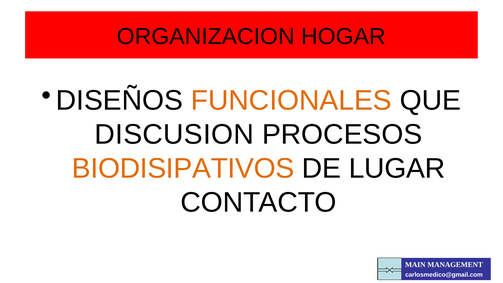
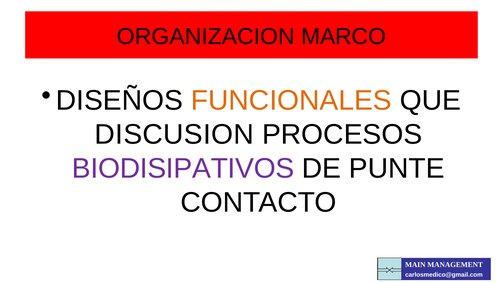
HOGAR: HOGAR -> MARCO (344, 37)
BIODISIPATIVOS colour: orange -> purple (183, 168)
LUGAR: LUGAR -> PUNTE (397, 168)
